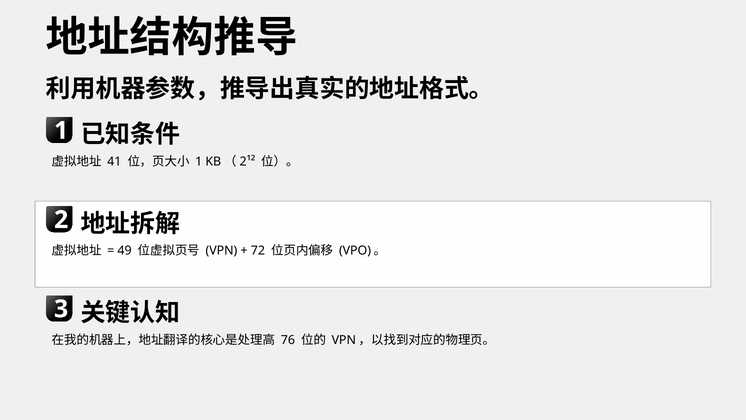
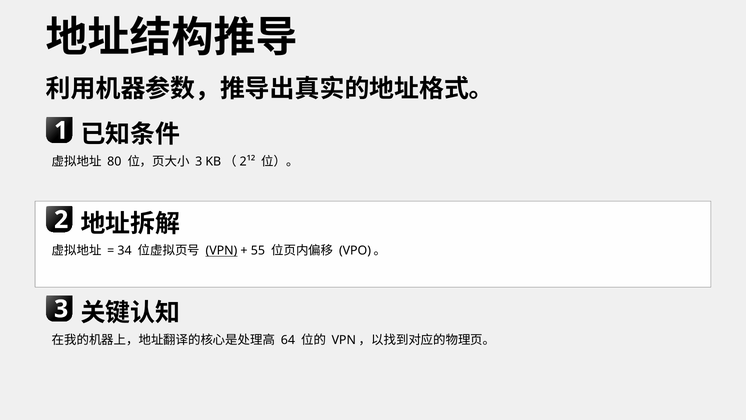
41: 41 -> 80 (114, 161)
1: 1 -> 3 (199, 161)
49: 49 -> 34 (125, 251)
VPN underline: none -> present (221, 251)
72: 72 -> 55 (258, 251)
76: 76 -> 64 (288, 340)
